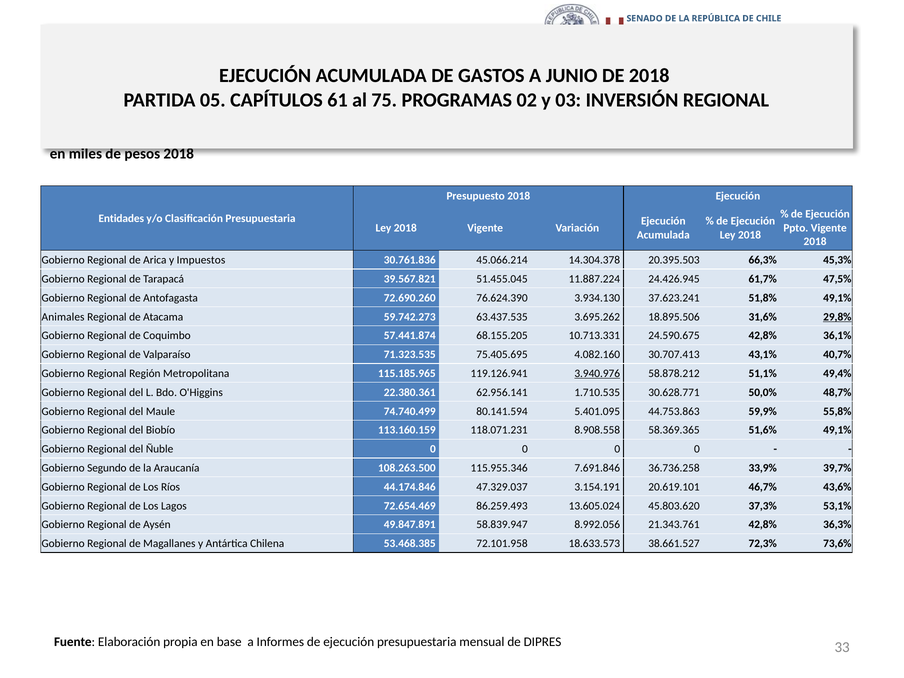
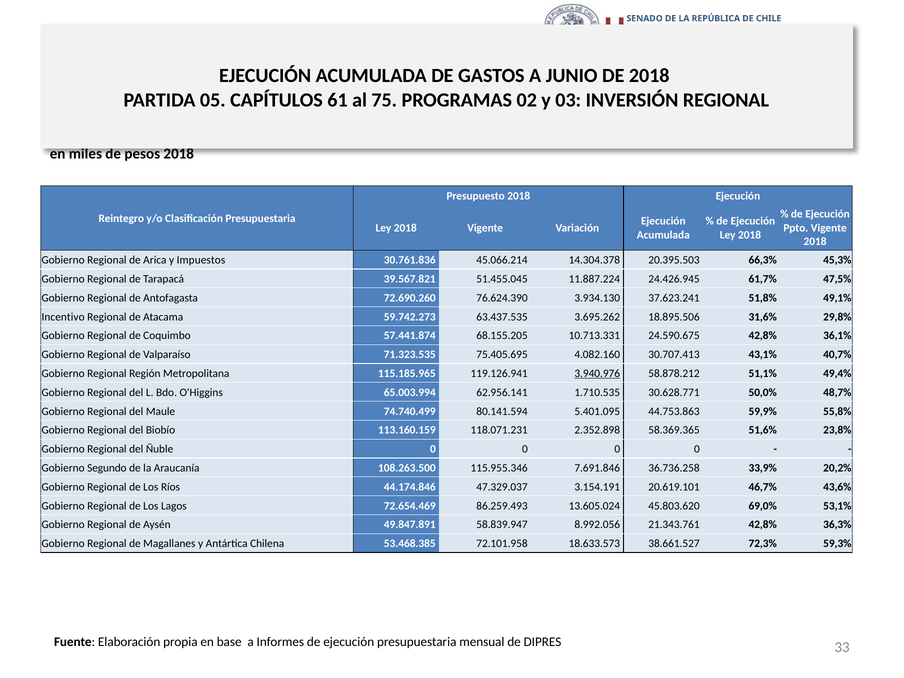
Entidades: Entidades -> Reintegro (121, 219)
Animales: Animales -> Incentivo (63, 317)
29,8% underline: present -> none (837, 317)
22.380.361: 22.380.361 -> 65.003.994 (410, 392)
8.908.558: 8.908.558 -> 2.352.898 (597, 430)
51,6% 49,1%: 49,1% -> 23,8% (837, 430)
39,7%: 39,7% -> 20,2% (837, 468)
37,3%: 37,3% -> 69,0% (763, 506)
73,6%: 73,6% -> 59,3% (837, 544)
